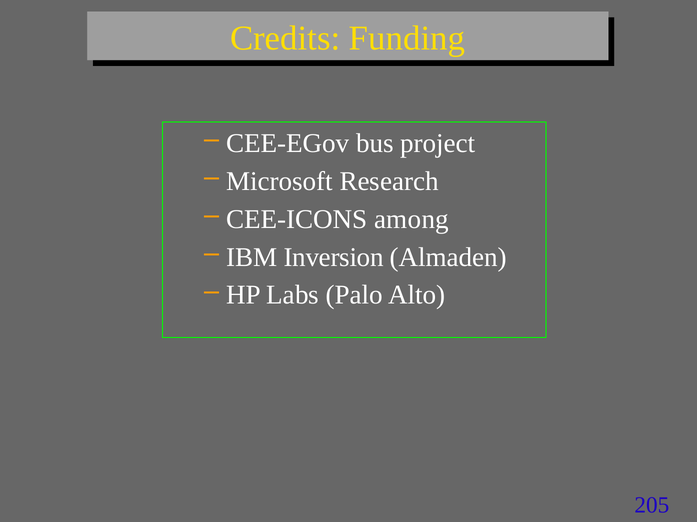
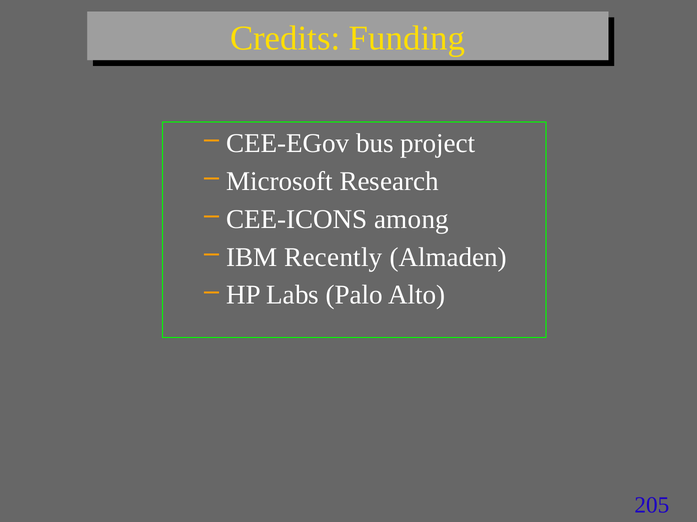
Inversion: Inversion -> Recently (333, 257)
